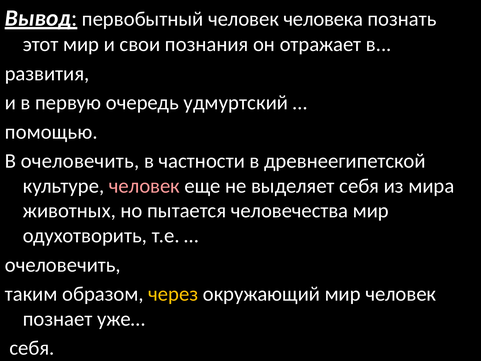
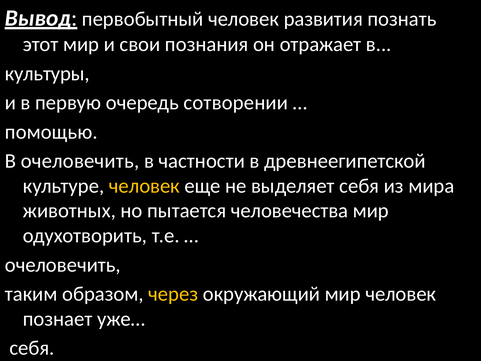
человека: человека -> развития (323, 19)
развития: развития -> культуры (47, 73)
удмуртский: удмуртский -> сотворении (236, 103)
человек colour: pink -> yellow (144, 186)
